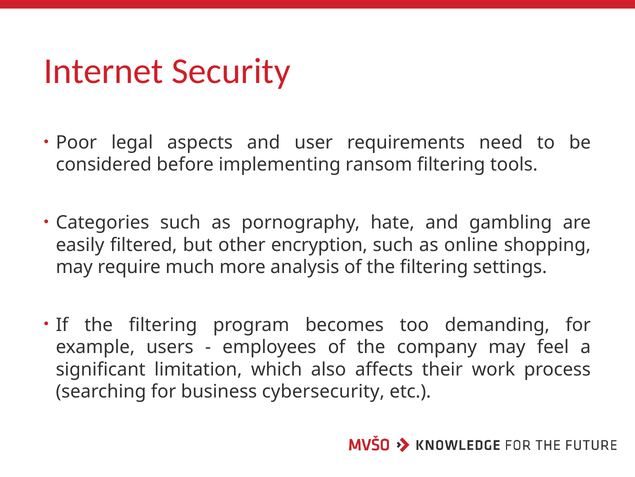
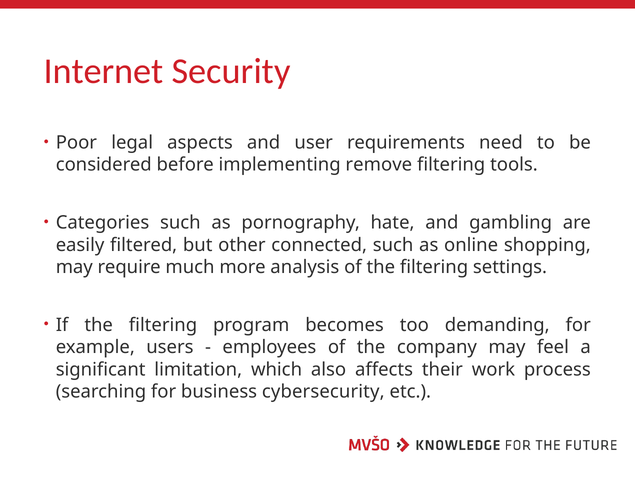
ransom: ransom -> remove (379, 165)
encryption: encryption -> connected (319, 245)
